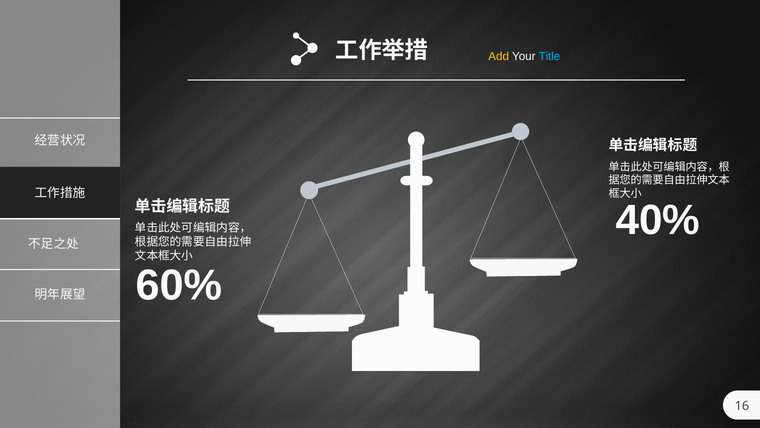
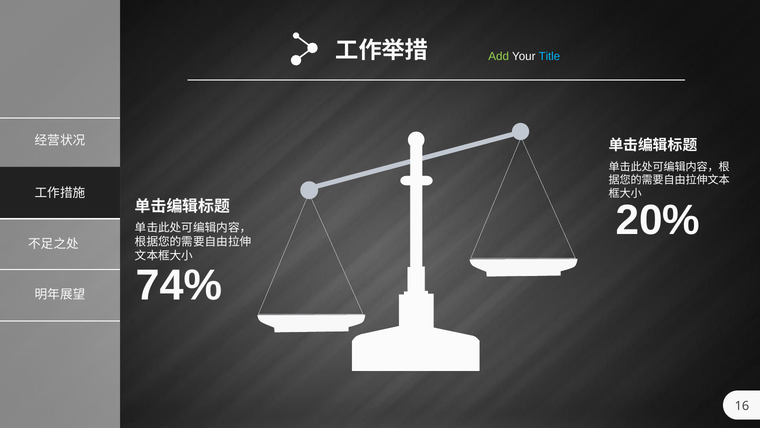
Add colour: yellow -> light green (499, 56)
40%: 40% -> 20% (658, 220)
60%: 60% -> 74% (179, 285)
